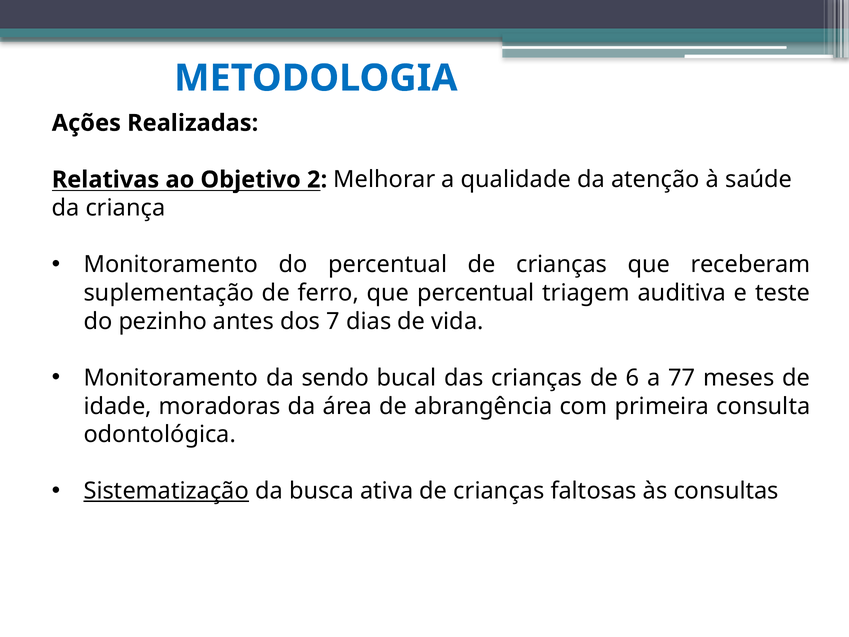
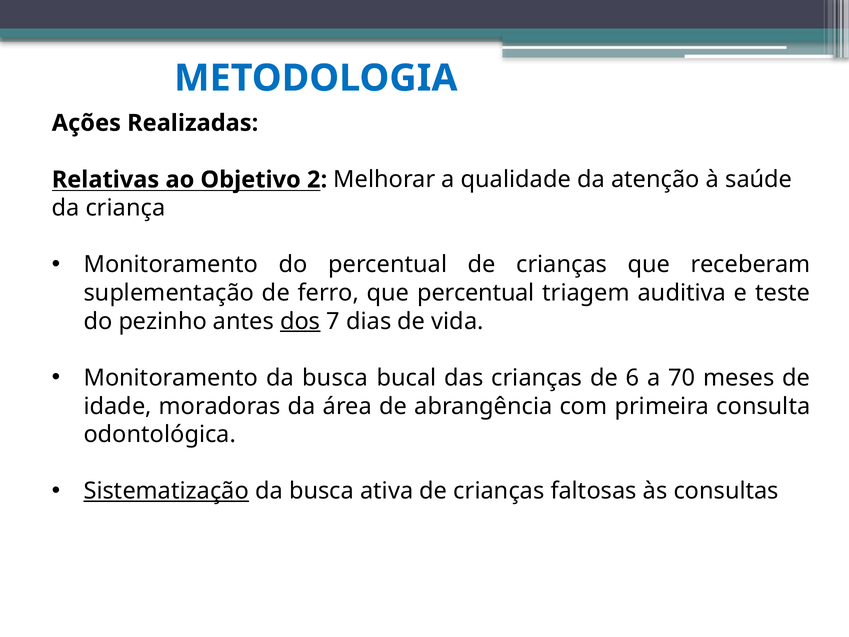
dos underline: none -> present (300, 321)
Monitoramento da sendo: sendo -> busca (335, 378)
77: 77 -> 70 (682, 378)
